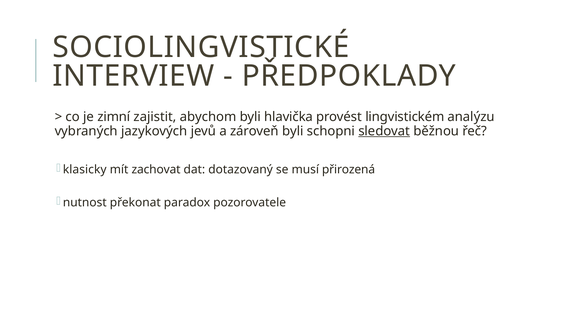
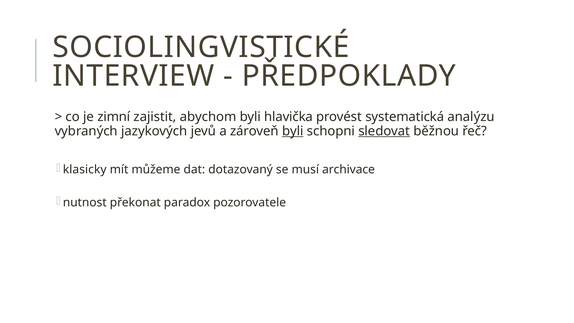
lingvistickém: lingvistickém -> systematická (405, 117)
byli underline: none -> present (293, 131)
zachovat: zachovat -> můžeme (156, 170)
přirozená: přirozená -> archivace (348, 170)
